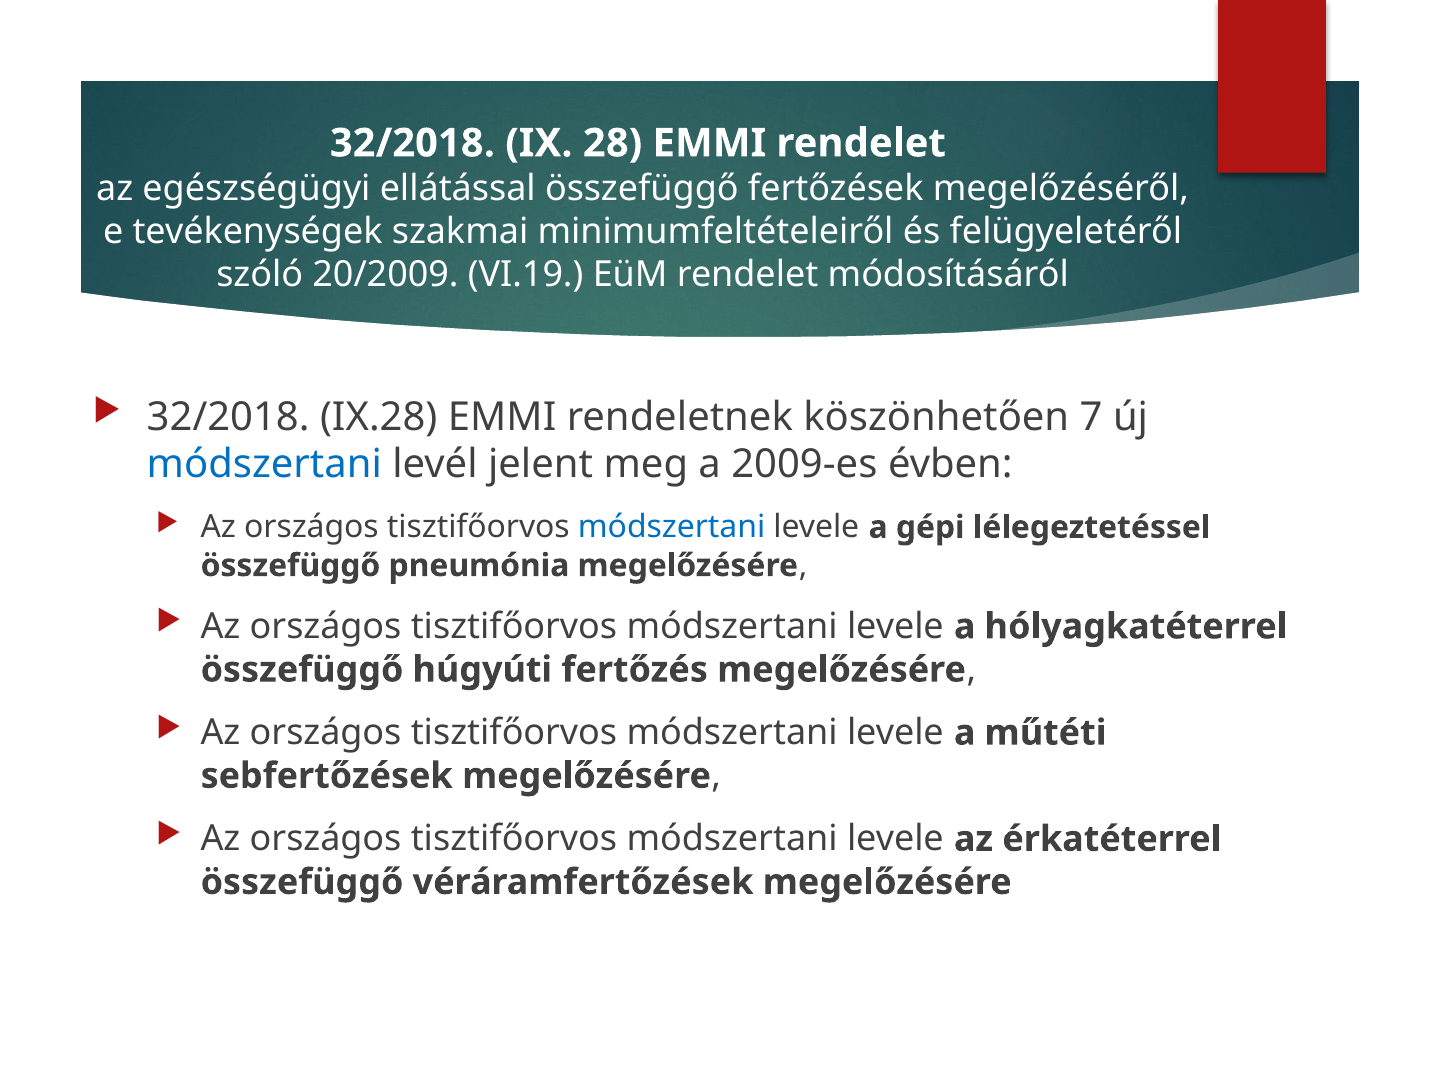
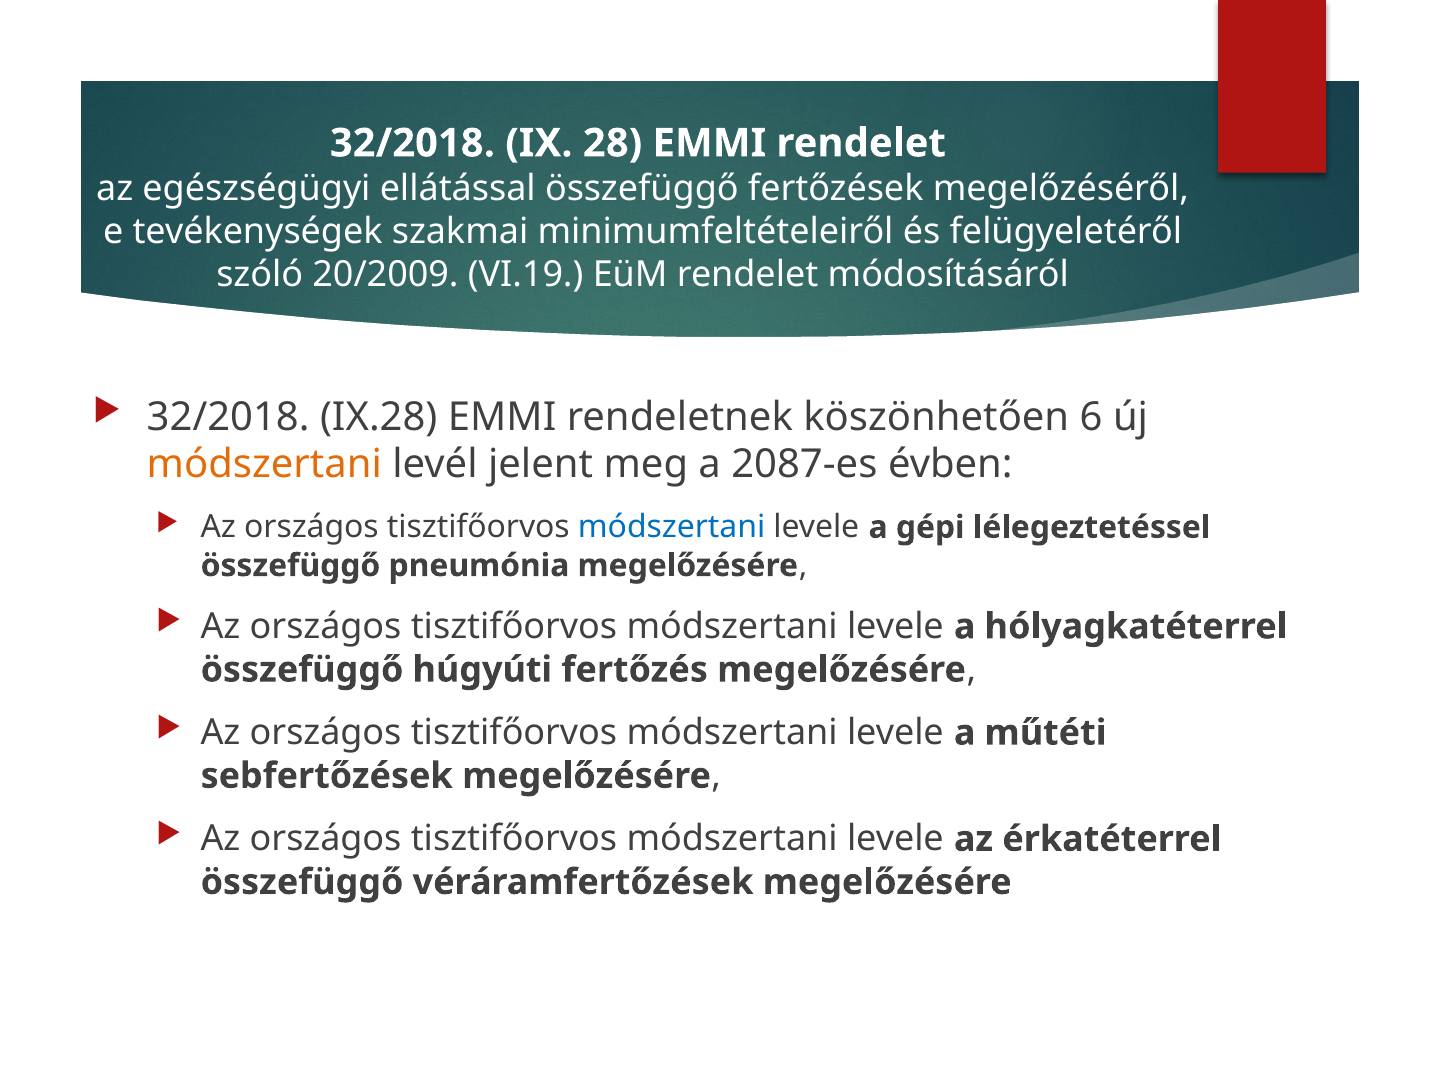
7: 7 -> 6 (1091, 417)
módszertani colour: blue -> orange (264, 465)
2009-es: 2009-es -> 2087-es (804, 465)
